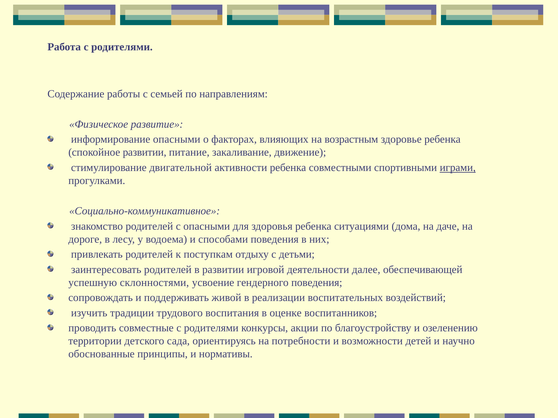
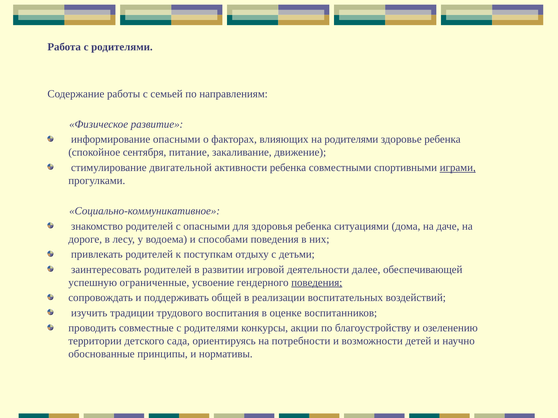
на возрастным: возрастным -> родителями (351, 139)
спокойное развитии: развитии -> сентября (145, 153)
склонностями: склонностями -> ограниченные (154, 283)
поведения underline: none -> present (317, 283)
живой: живой -> общей (226, 298)
